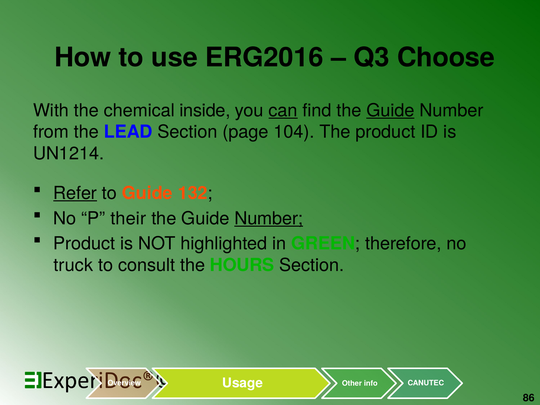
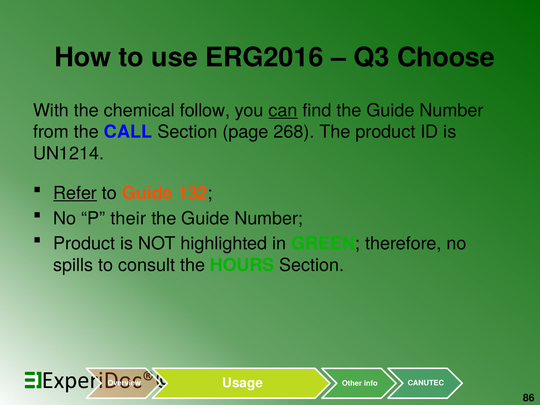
inside: inside -> follow (205, 110)
Guide underline: present -> none (390, 110)
LEAD: LEAD -> CALL (128, 132)
104: 104 -> 268 (294, 132)
Number underline: present -> none (269, 218)
truck: truck -> spills (73, 265)
